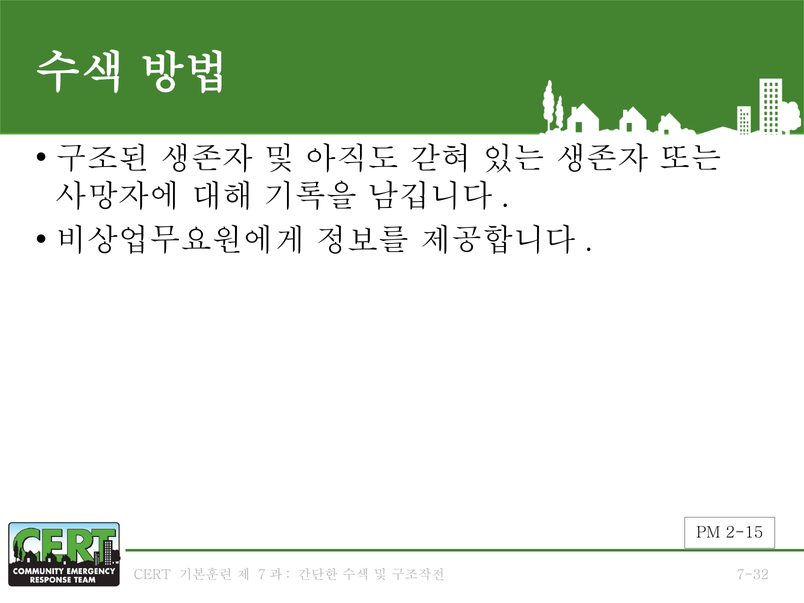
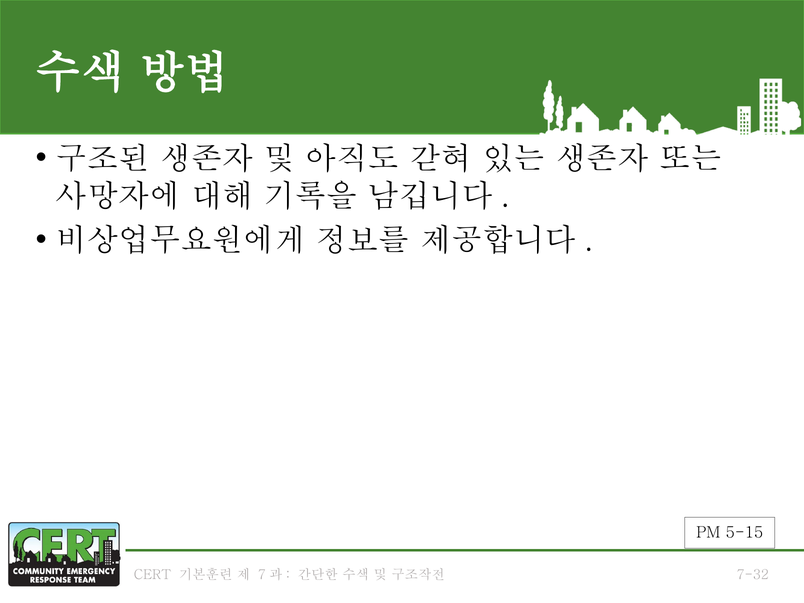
2-15: 2-15 -> 5-15 (744, 533)
